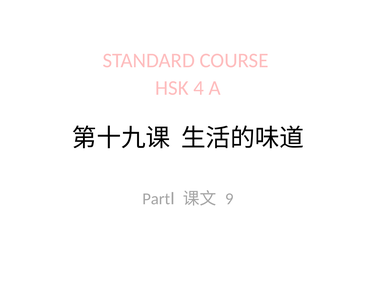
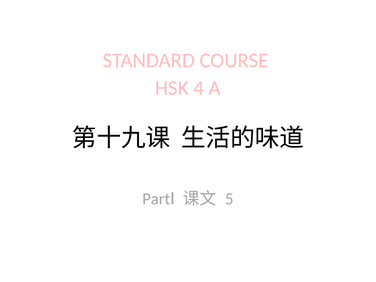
9: 9 -> 5 (229, 199)
